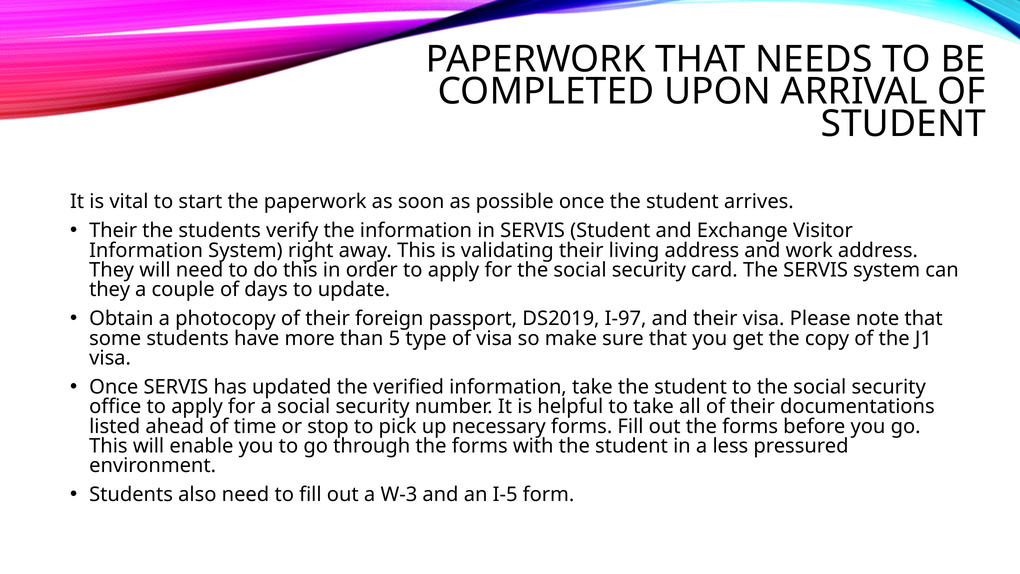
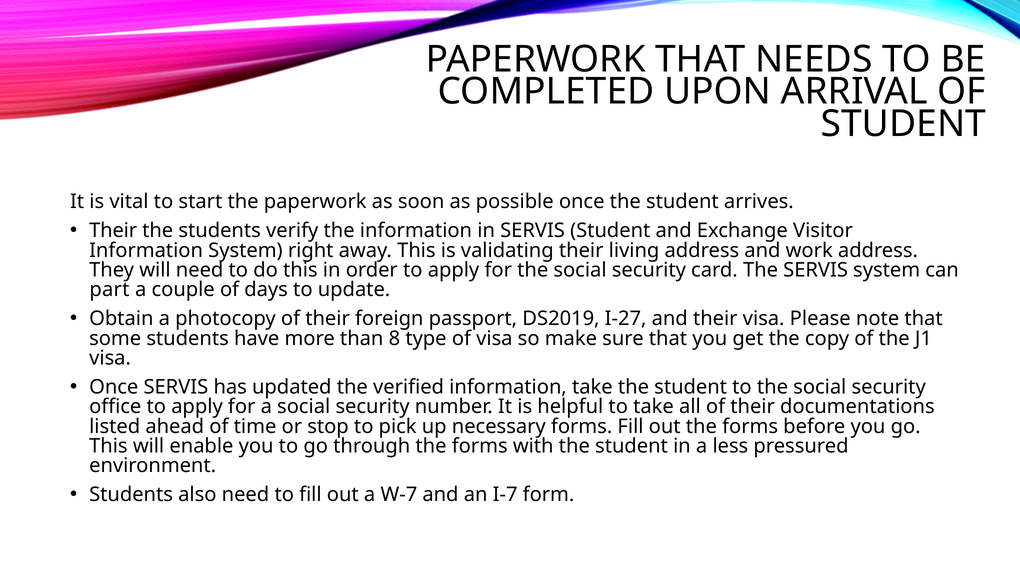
they: they -> part (109, 289)
I-97: I-97 -> I-27 (626, 319)
5: 5 -> 8 (394, 338)
W-3: W-3 -> W-7 (399, 495)
I-5: I-5 -> I-7 (505, 495)
